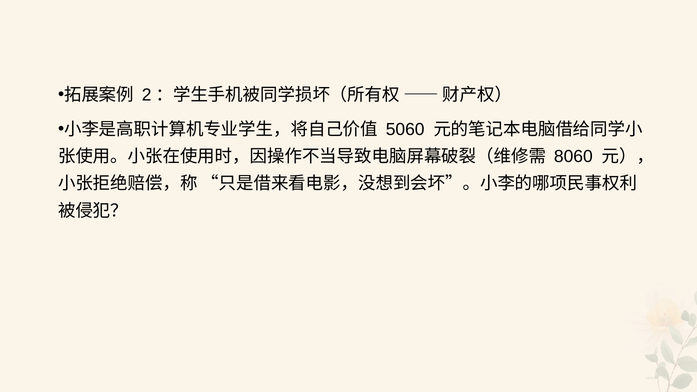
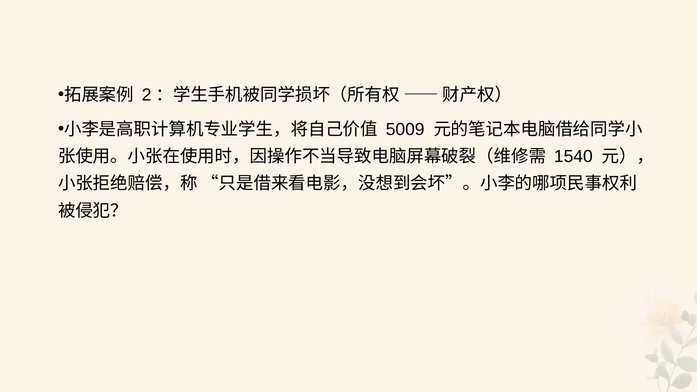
5060: 5060 -> 5009 (405, 129)
8060: 8060 -> 1540 (573, 157)
